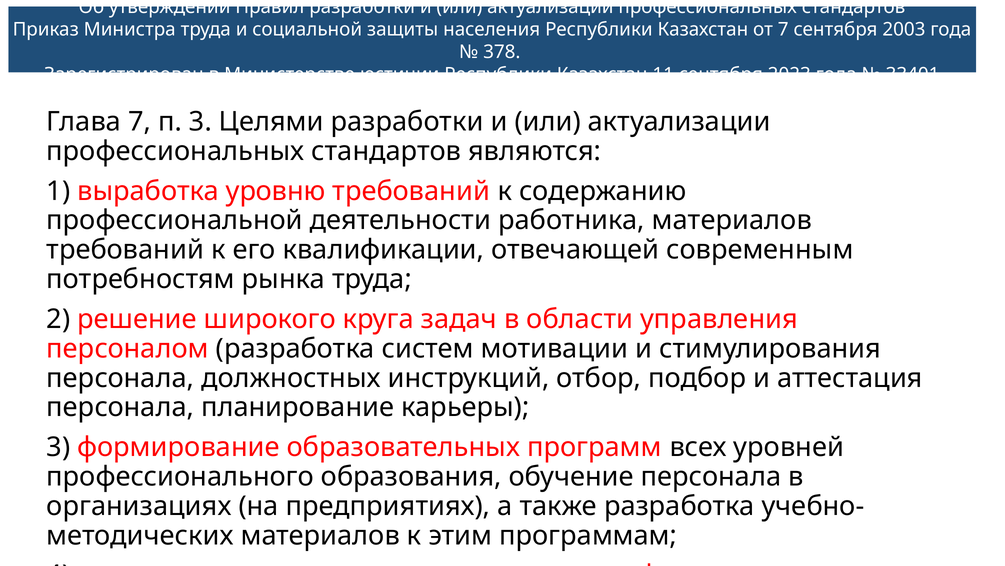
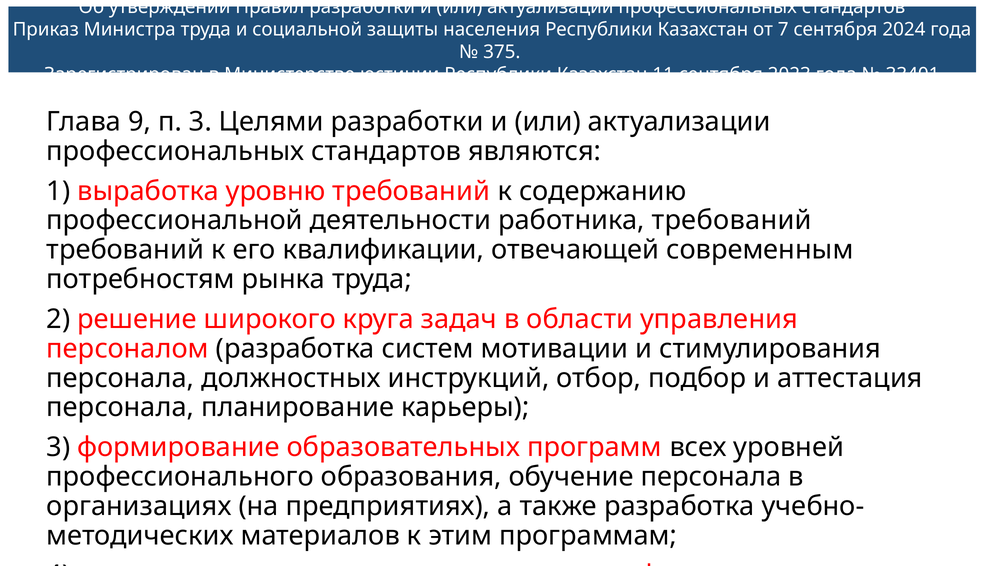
2003: 2003 -> 2024 (904, 29)
378: 378 -> 375 (502, 52)
Глава 7: 7 -> 9 (140, 122)
работника материалов: материалов -> требований (732, 220)
